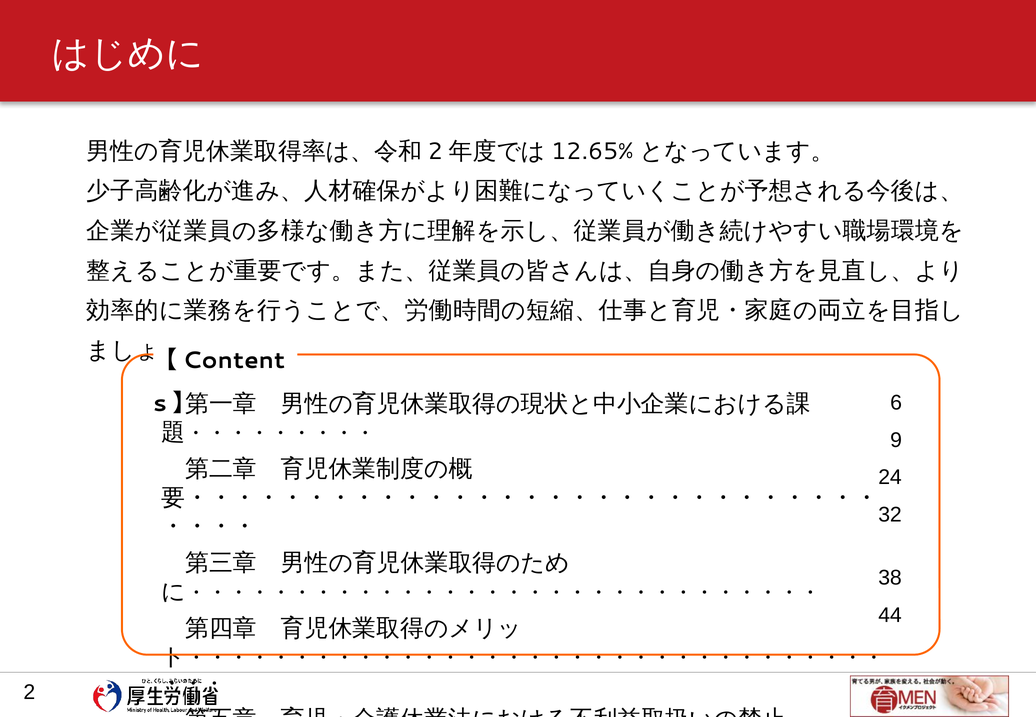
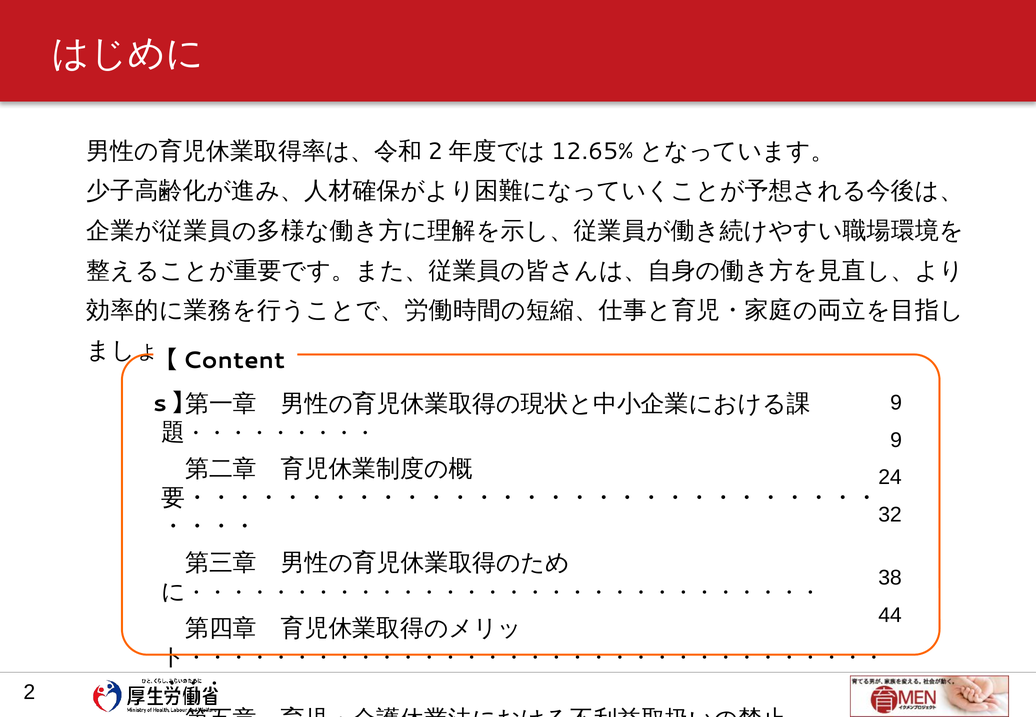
6: 6 -> 9 (896, 403)
